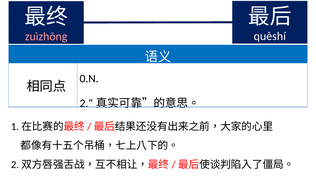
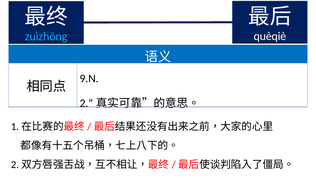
quèshí: quèshí -> quèqiè (270, 36)
zuìzhōng colour: pink -> light blue (46, 36)
0.N: 0.N -> 9.N (89, 78)
